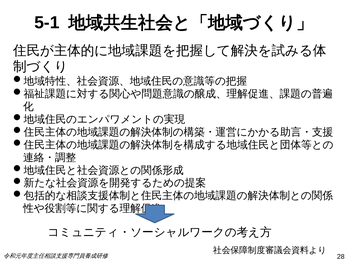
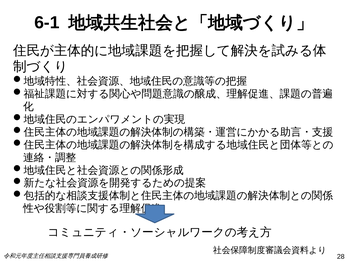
5-1: 5-1 -> 6-1 (47, 23)
